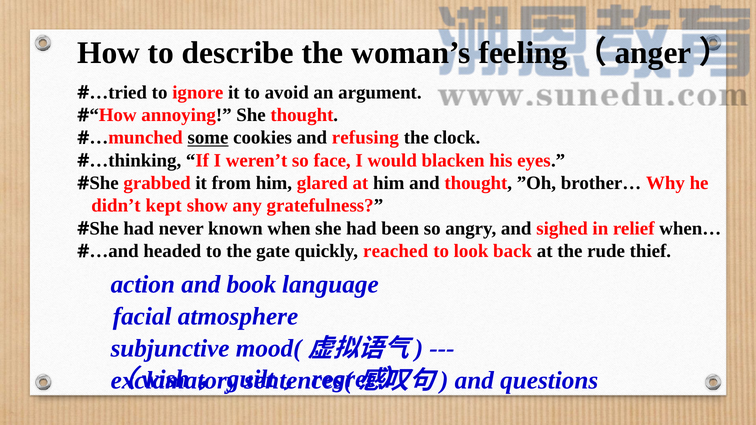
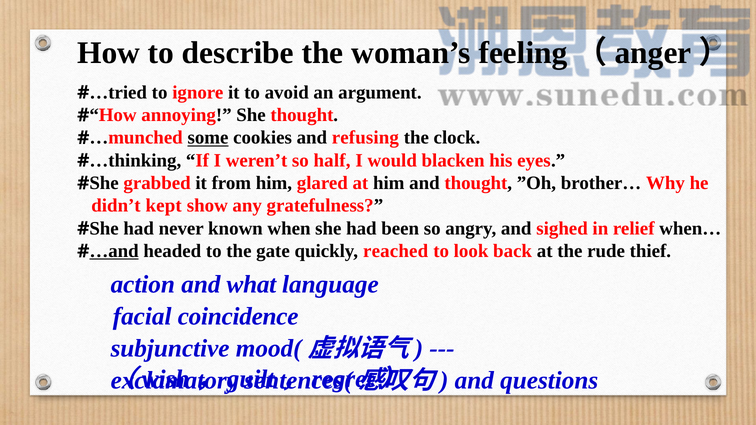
face: face -> half (332, 160)
…and underline: none -> present (114, 251)
book: book -> what (251, 285)
atmosphere: atmosphere -> coincidence (238, 317)
